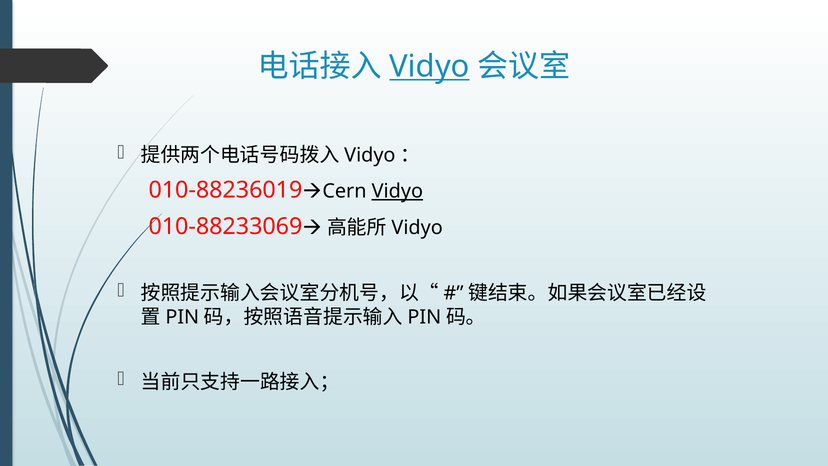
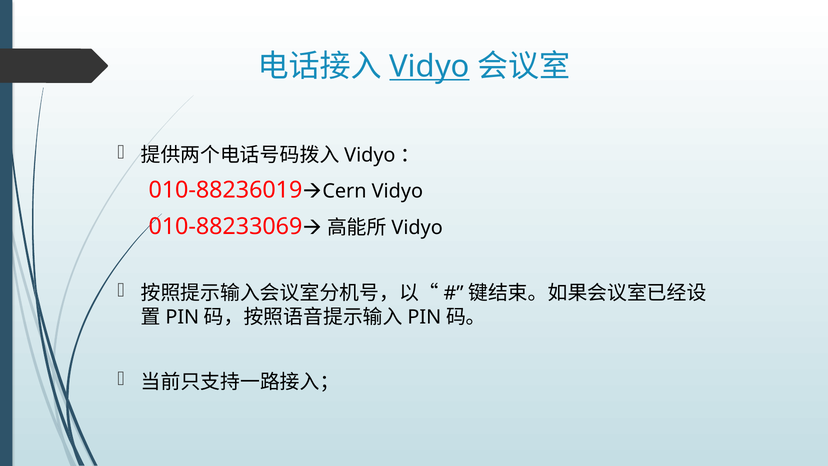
Vidyo underline: present -> none (397, 191)
